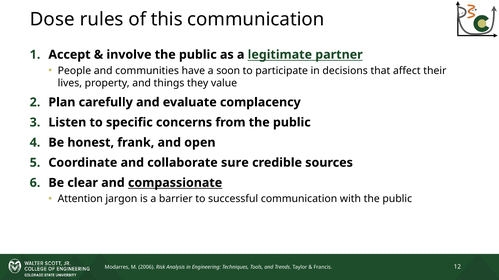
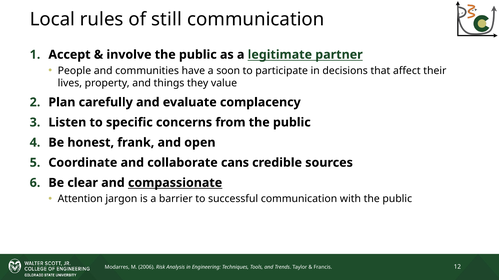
Dose: Dose -> Local (52, 19)
this: this -> still (167, 19)
sure: sure -> cans (235, 163)
